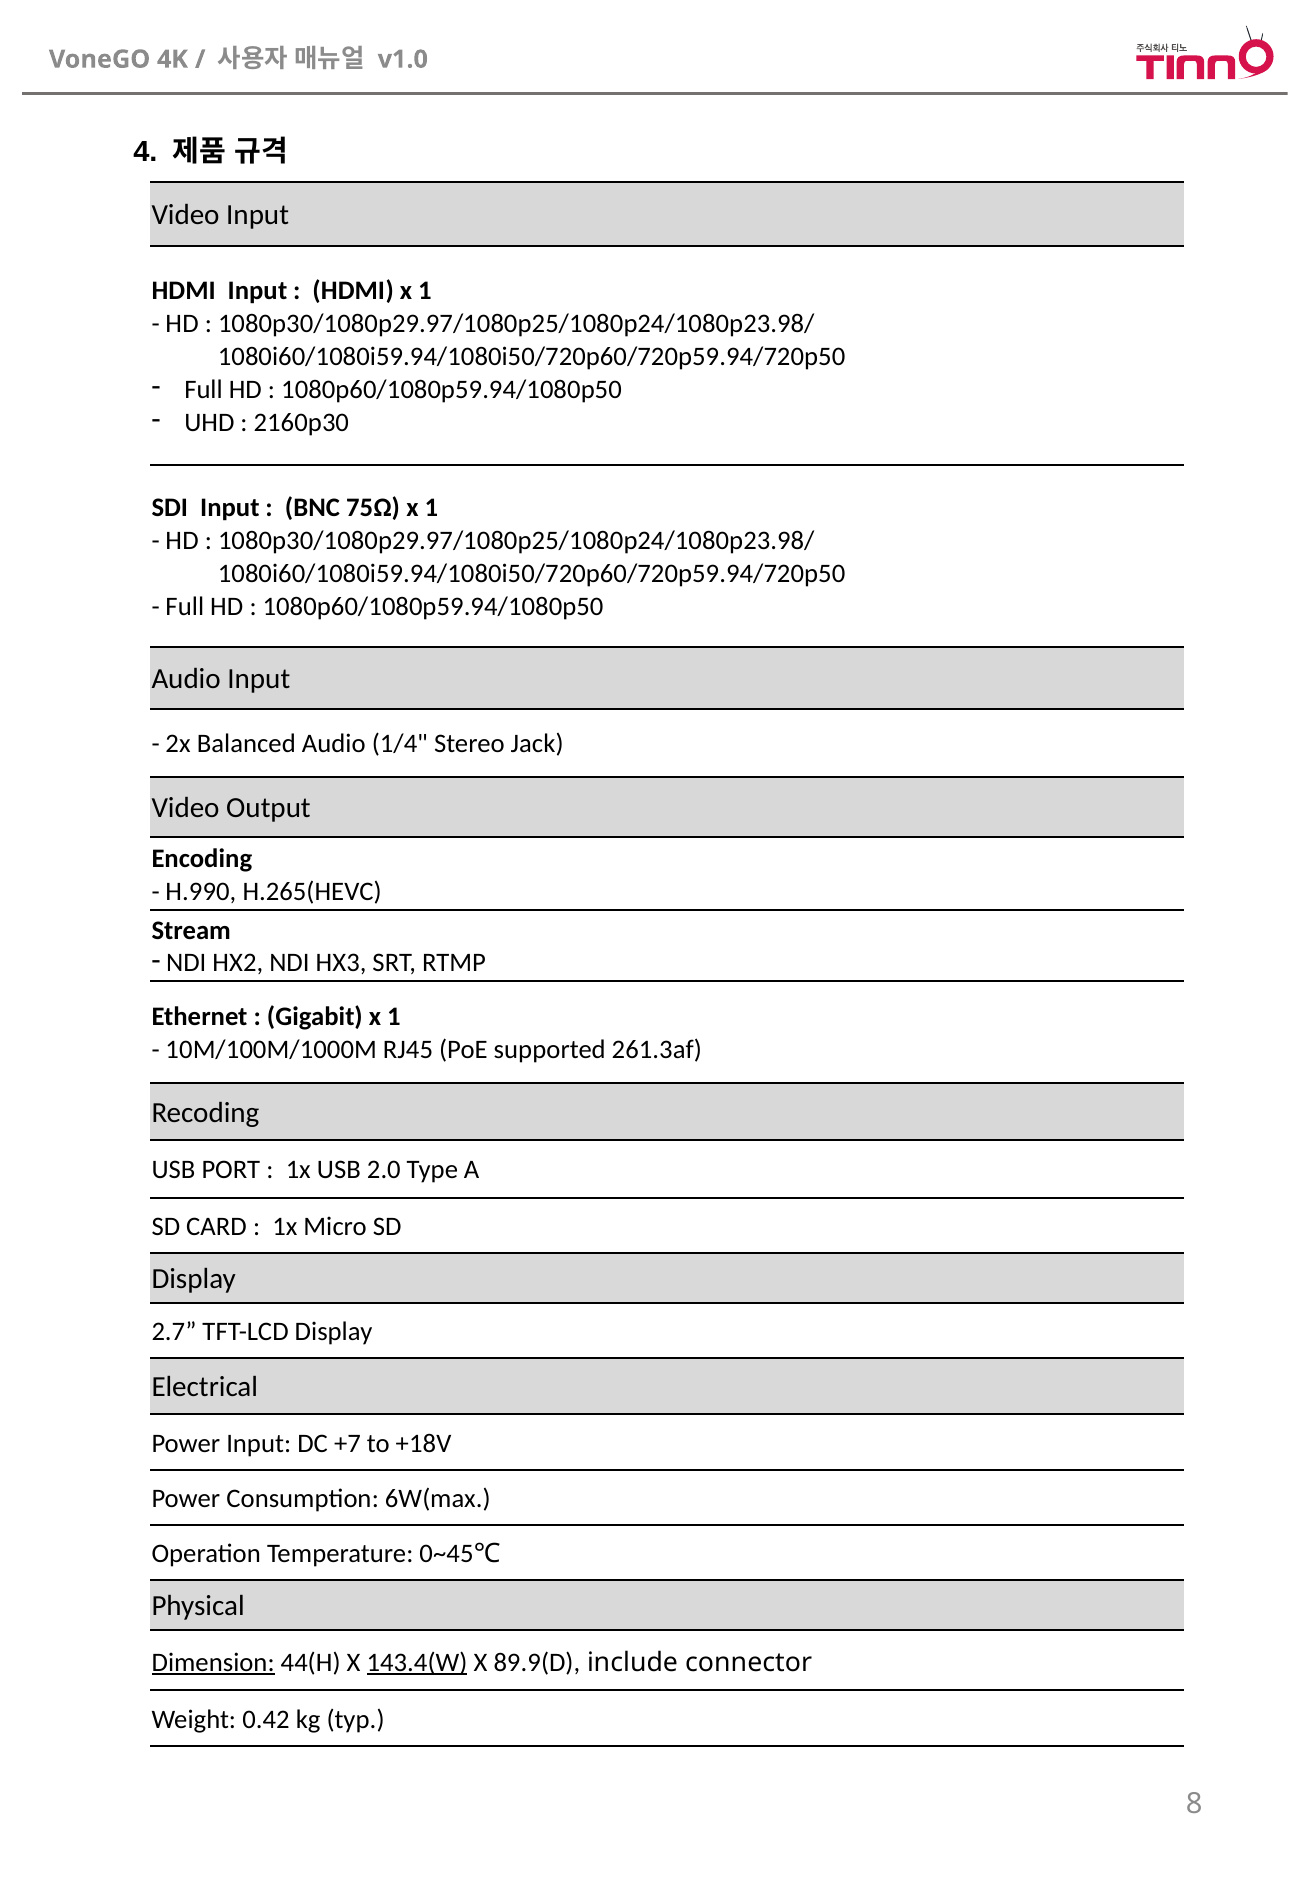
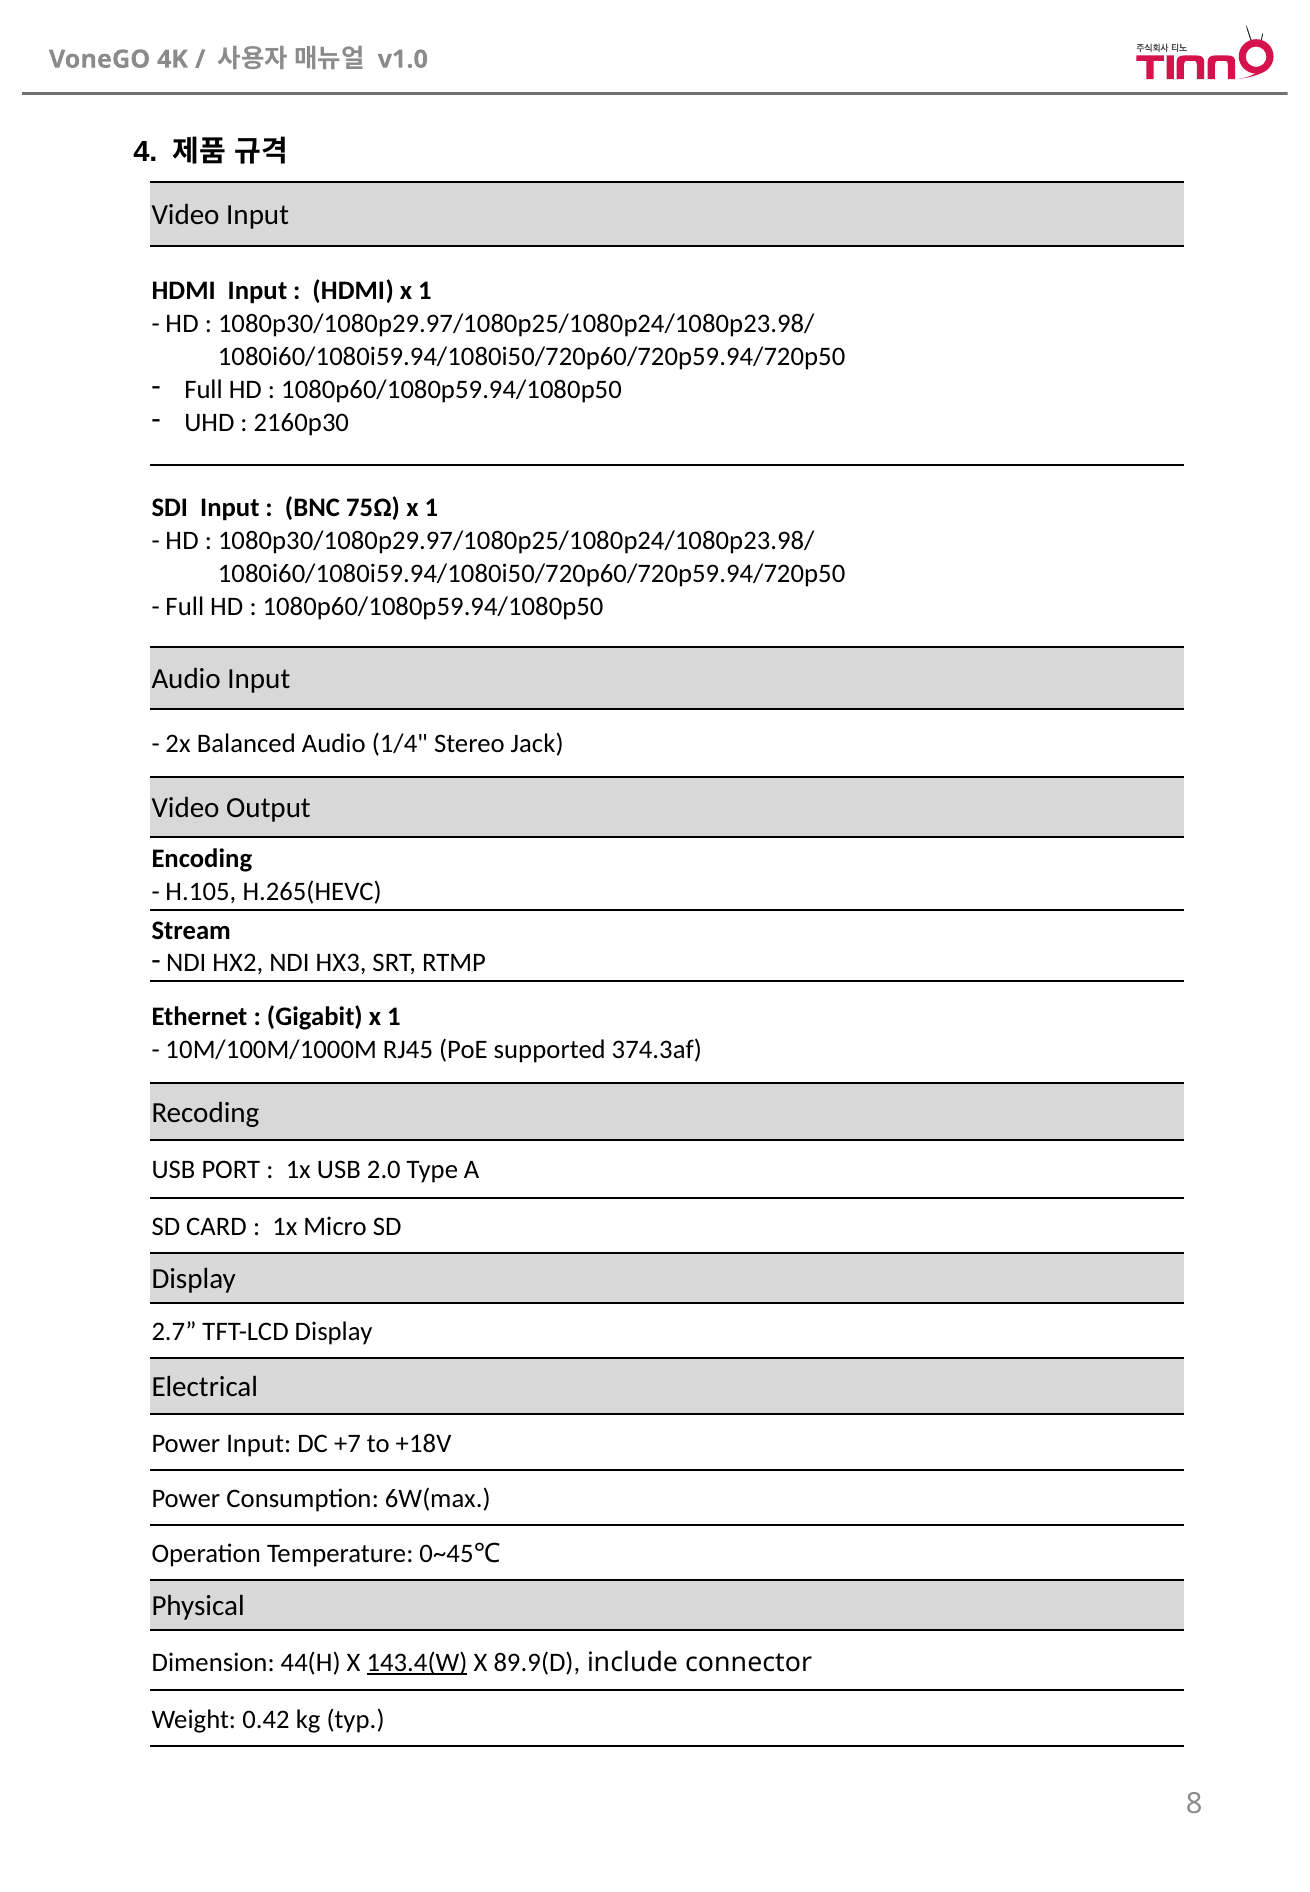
H.990: H.990 -> H.105 (201, 891)
261.3af: 261.3af -> 374.3af (657, 1050)
Dimension underline: present -> none (213, 1663)
